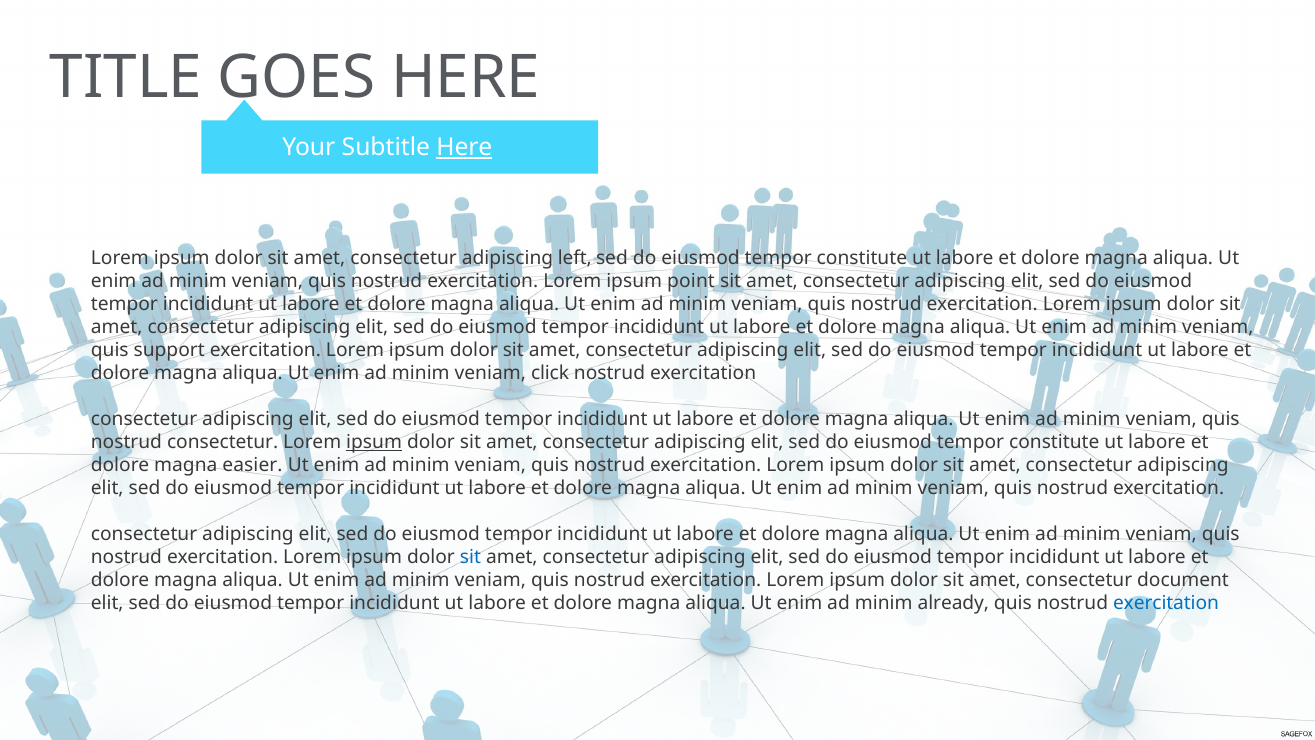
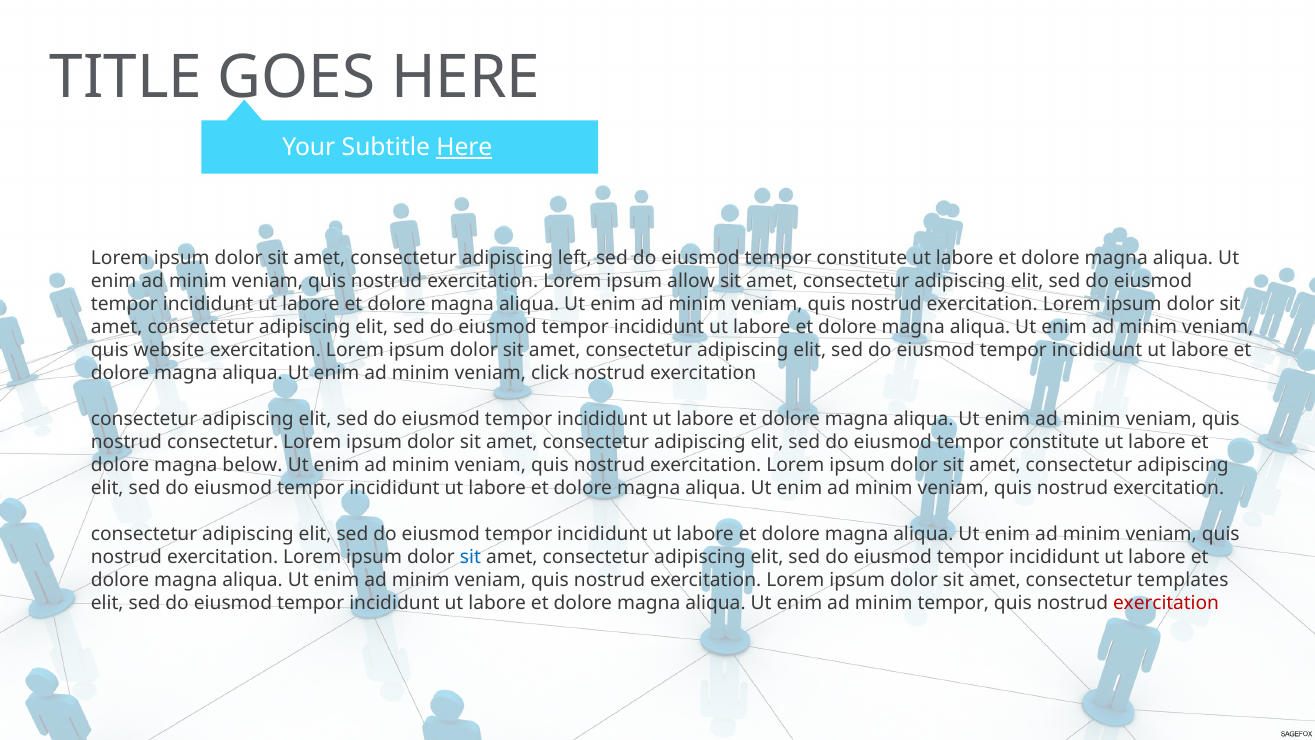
point: point -> allow (691, 281)
support: support -> website (169, 350)
ipsum underline: present -> none (374, 442)
easier: easier -> below (252, 465)
document: document -> templates (1183, 580)
minim already: already -> tempor (953, 603)
exercitation colour: blue -> red (1166, 603)
